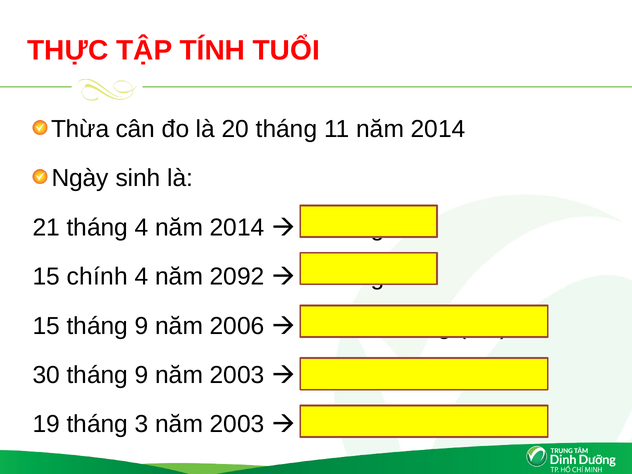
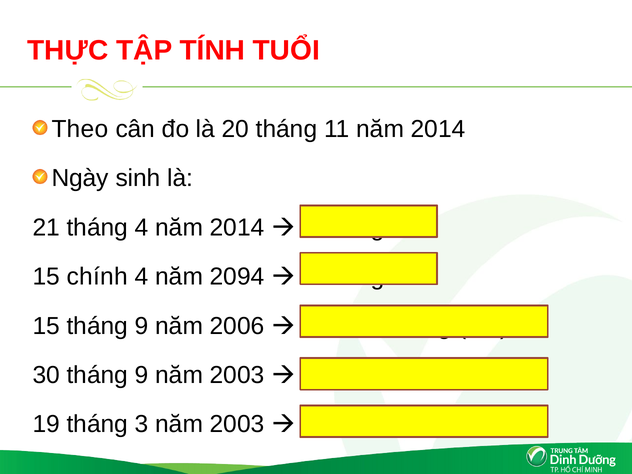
Thừa: Thừa -> Theo (80, 129)
2092: 2092 -> 2094 (237, 277)
